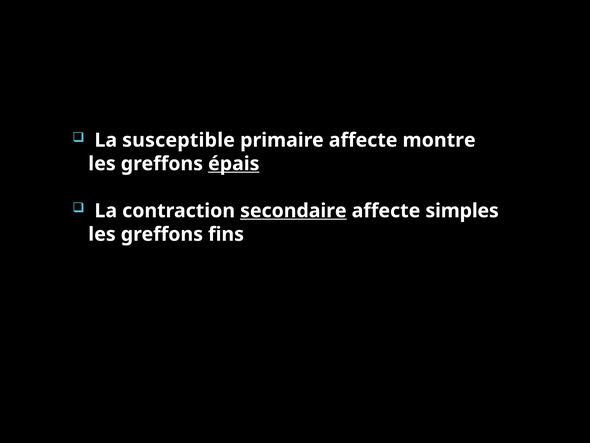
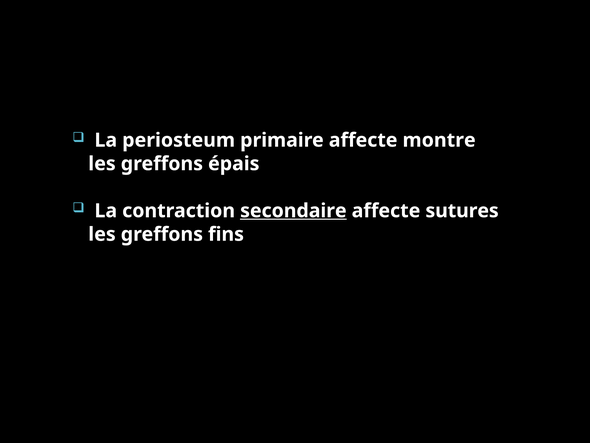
susceptible: susceptible -> periosteum (179, 140)
épais underline: present -> none (234, 164)
simples: simples -> sutures (462, 211)
